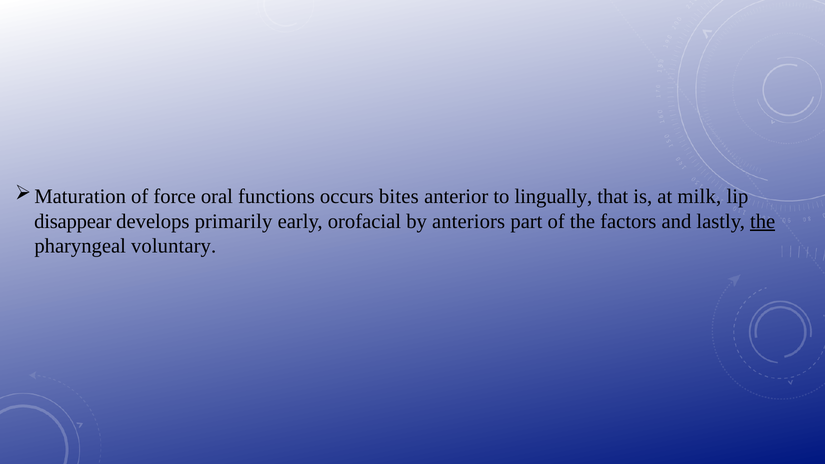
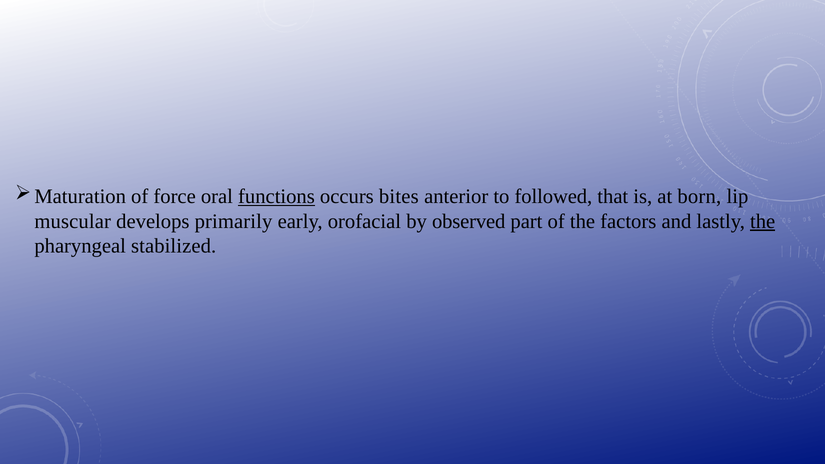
functions underline: none -> present (276, 197)
lingually: lingually -> followed (553, 197)
milk: milk -> born (699, 197)
disappear: disappear -> muscular (73, 221)
anteriors: anteriors -> observed (469, 221)
voluntary: voluntary -> stabilized (174, 246)
